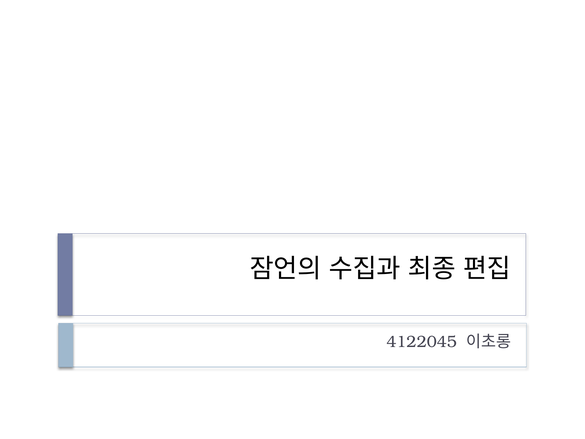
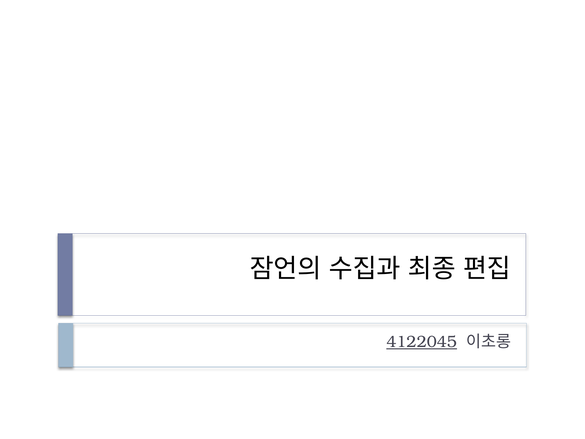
4122045 underline: none -> present (422, 342)
